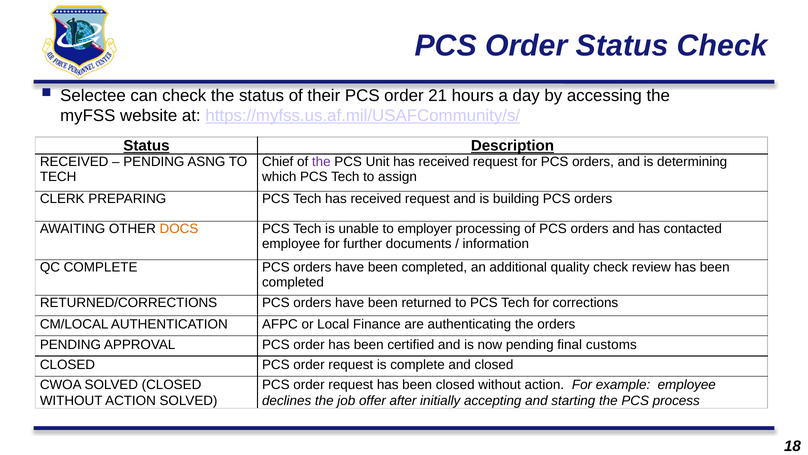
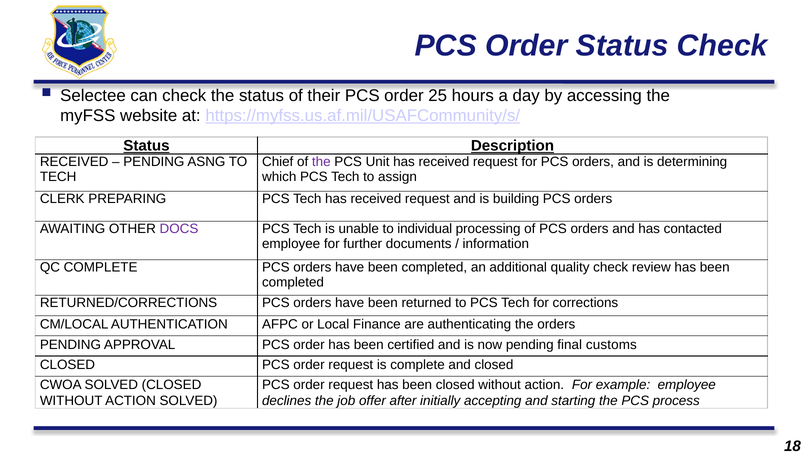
21: 21 -> 25 (438, 95)
DOCS colour: orange -> purple (179, 229)
employer: employer -> individual (425, 229)
